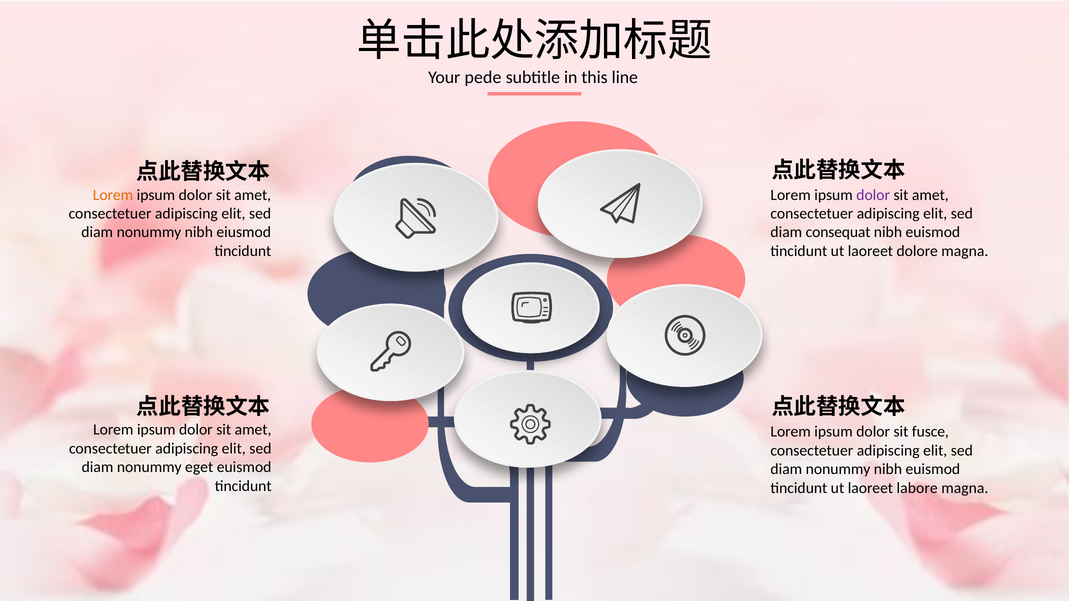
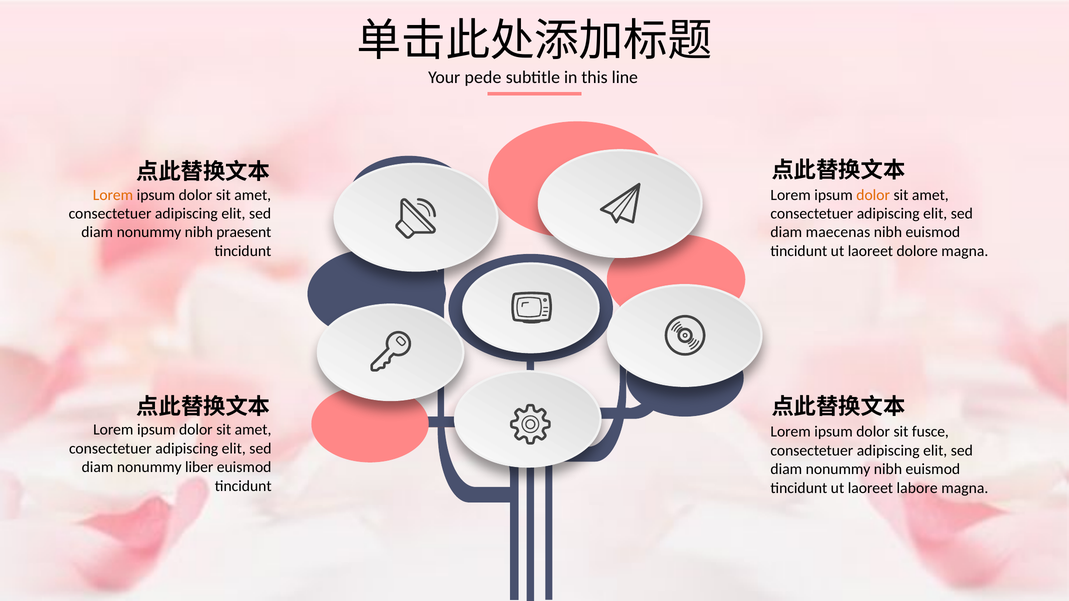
dolor colour: purple -> orange (873, 195)
eiusmod: eiusmod -> praesent (244, 232)
consequat: consequat -> maecenas (838, 232)
eget: eget -> liber (199, 468)
